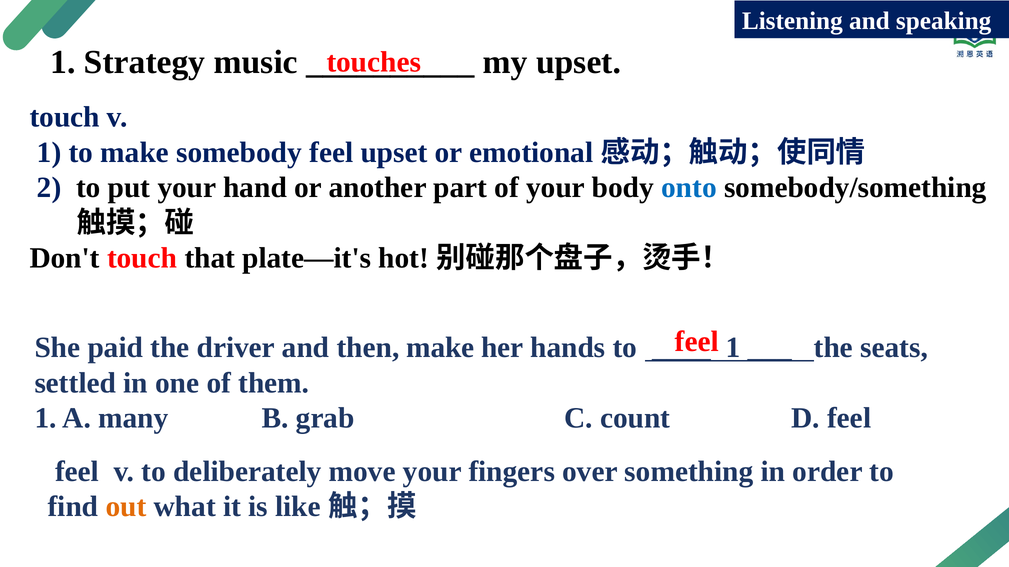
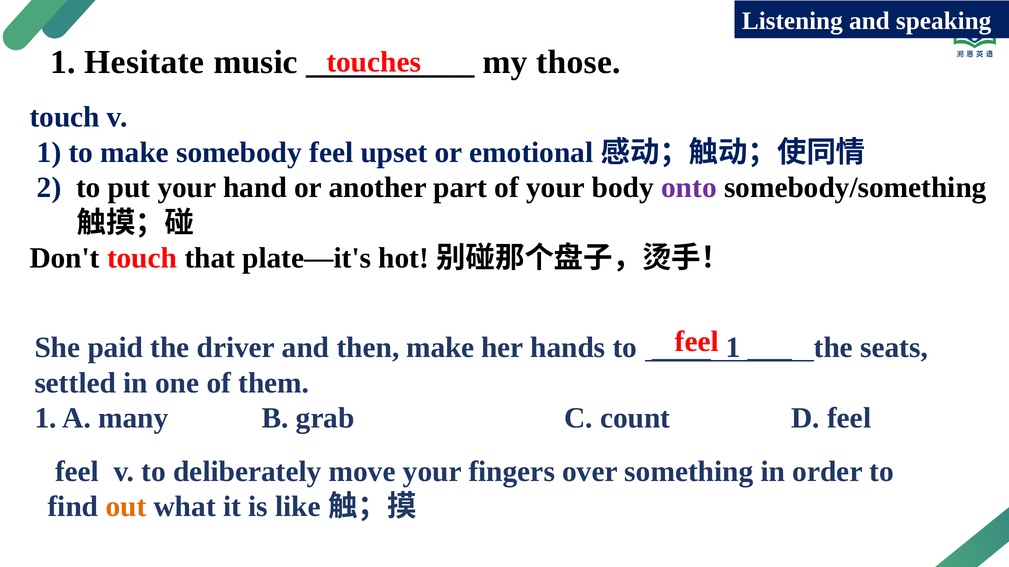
Strategy: Strategy -> Hesitate (144, 62)
my upset: upset -> those (578, 62)
onto colour: blue -> purple (689, 188)
